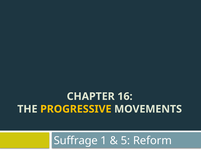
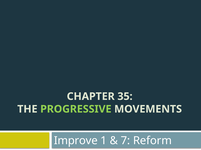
16: 16 -> 35 (125, 97)
PROGRESSIVE colour: yellow -> light green (76, 110)
Suffrage: Suffrage -> Improve (76, 141)
5: 5 -> 7 (125, 141)
